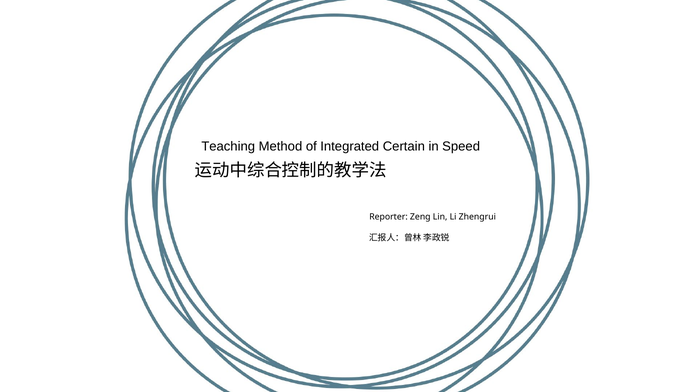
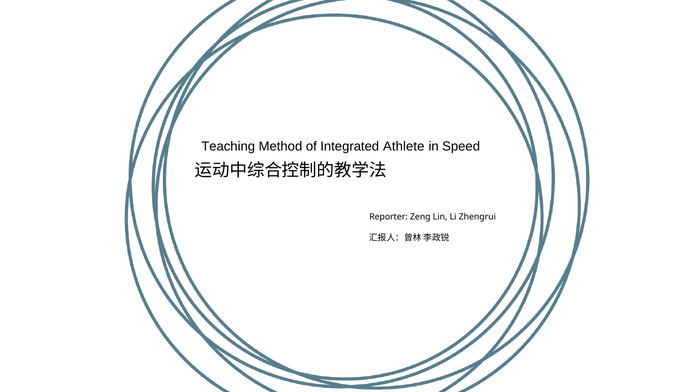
Certain: Certain -> Athlete (404, 147)
